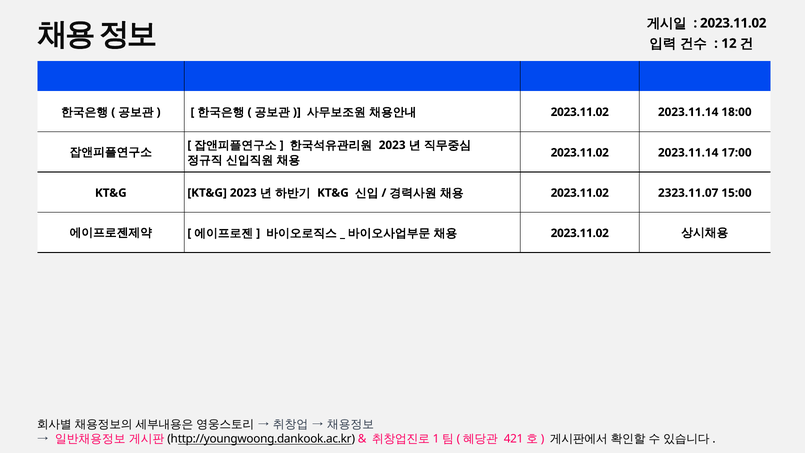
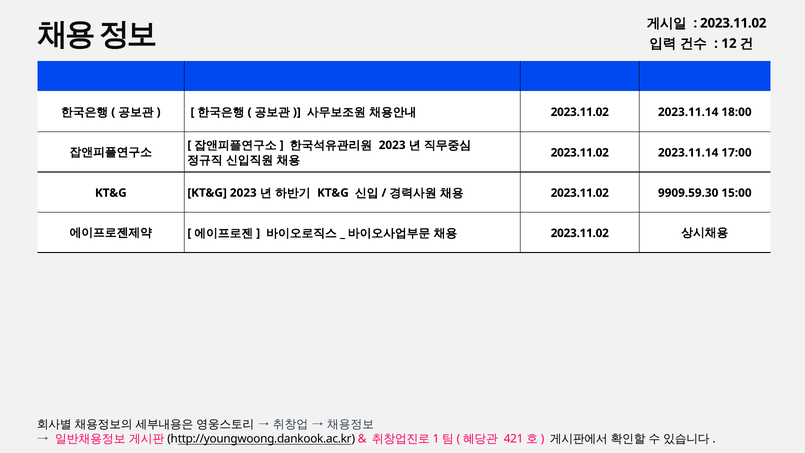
2323.11.07: 2323.11.07 -> 9909.59.30 (688, 193)
